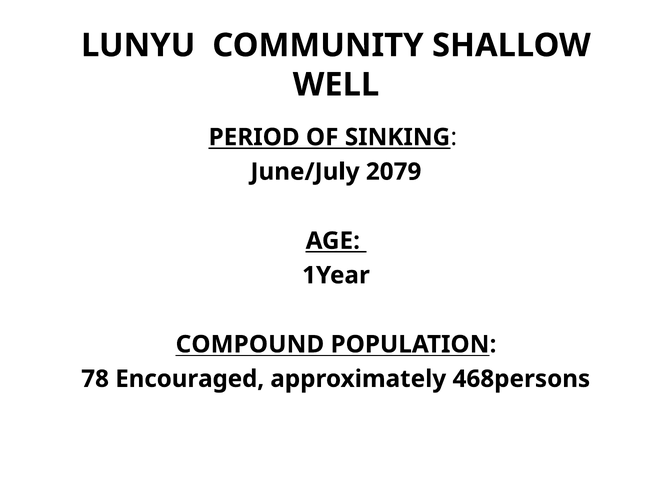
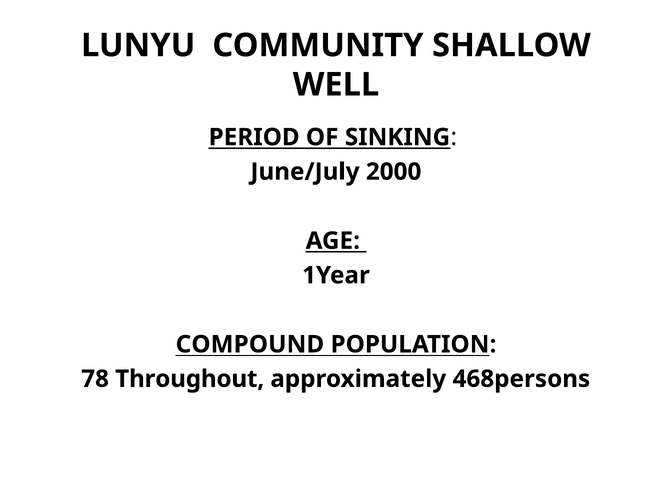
2079: 2079 -> 2000 (394, 172)
Encouraged: Encouraged -> Throughout (190, 379)
